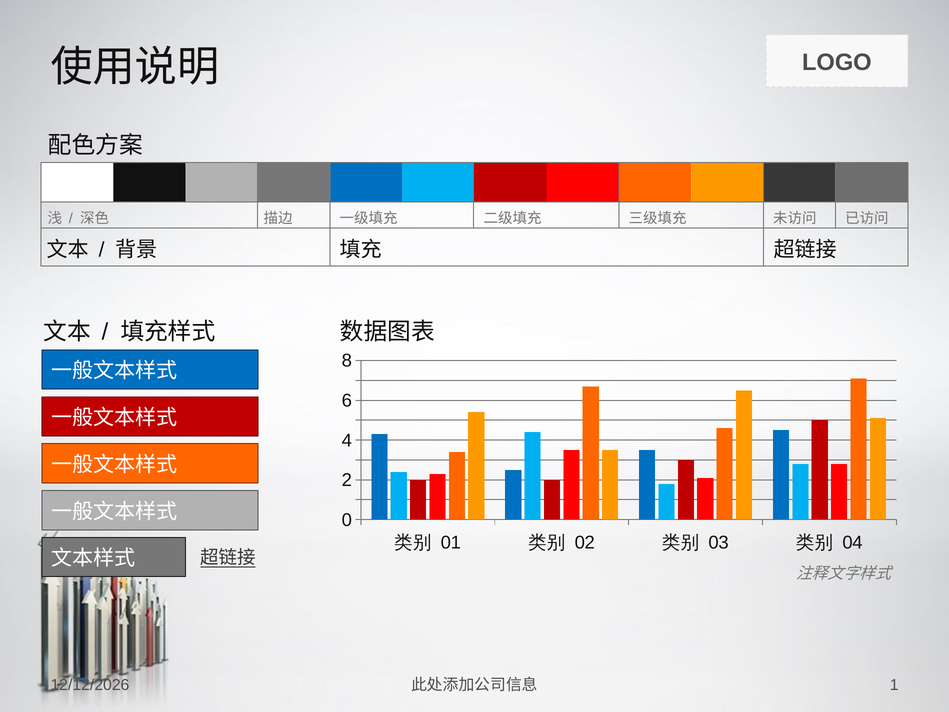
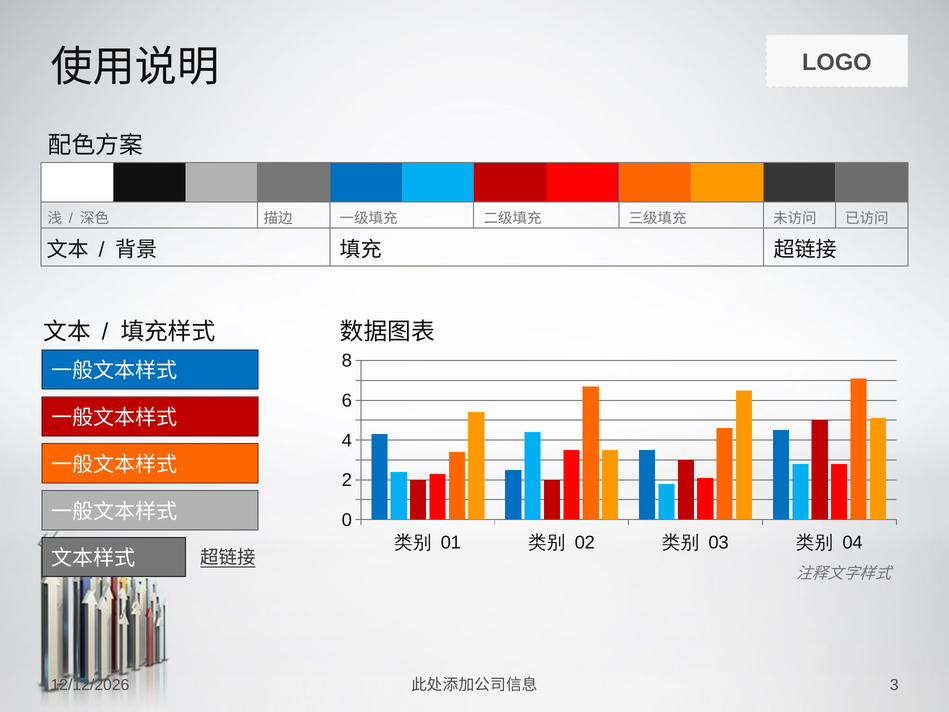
1: 1 -> 3 (894, 685)
